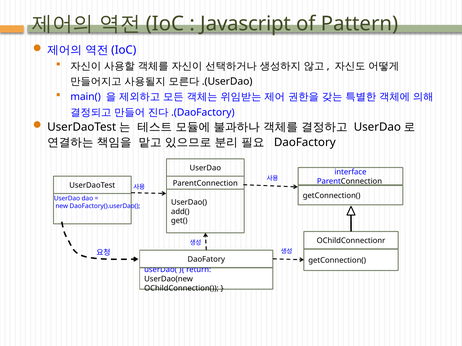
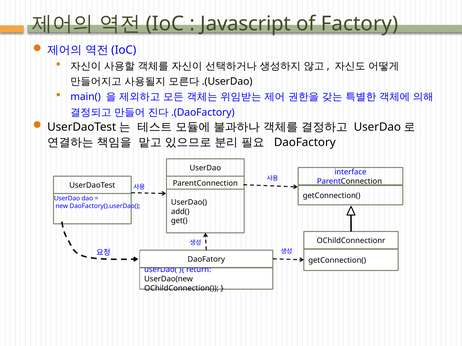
Pattern: Pattern -> Factory (360, 24)
